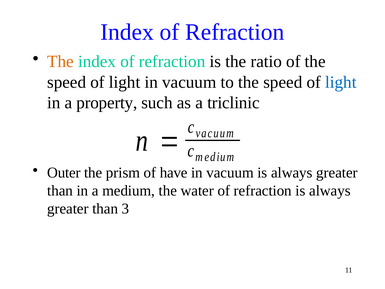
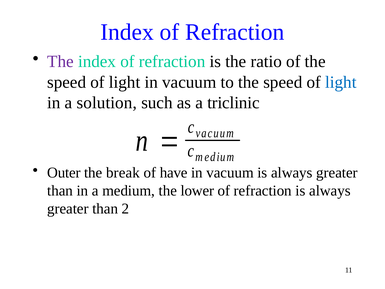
The colour: orange -> purple (60, 62)
property: property -> solution (107, 103)
prism: prism -> break (123, 173)
water: water -> lower (197, 191)
3: 3 -> 2 (125, 209)
